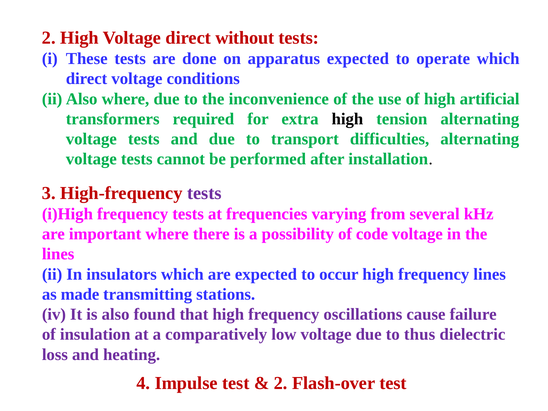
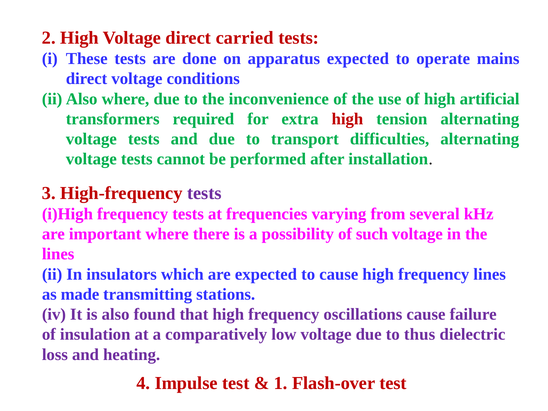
without: without -> carried (245, 38)
operate which: which -> mains (498, 59)
high colour: black -> red (347, 119)
code: code -> such (372, 234)
to occur: occur -> cause (339, 274)
2: 2 -> 1 (281, 383)
